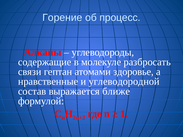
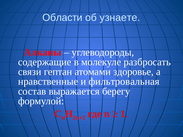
Горение: Горение -> Области (62, 18)
процесс: процесс -> узнаете (120, 18)
углеводородной: углеводородной -> фильтровальная (124, 82)
ближе: ближе -> берегу (116, 91)
